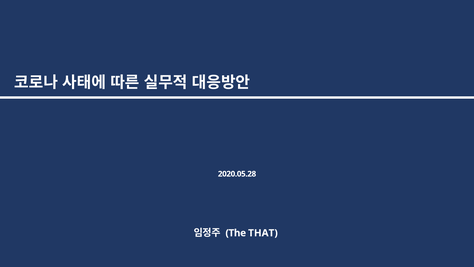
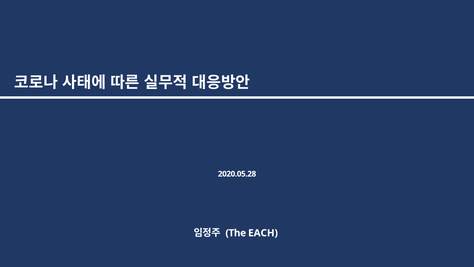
THAT: THAT -> EACH (263, 233)
